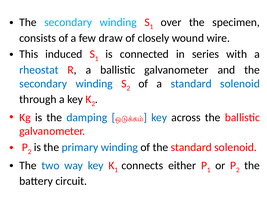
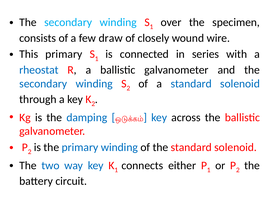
This induced: induced -> primary (64, 54)
